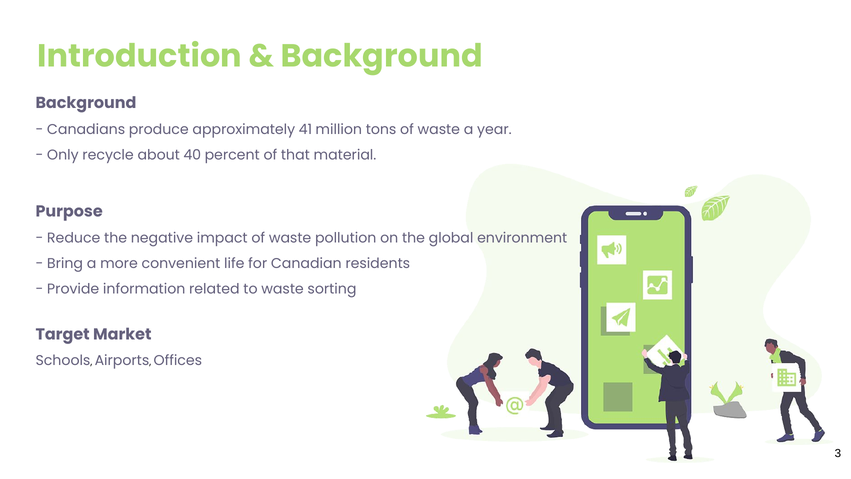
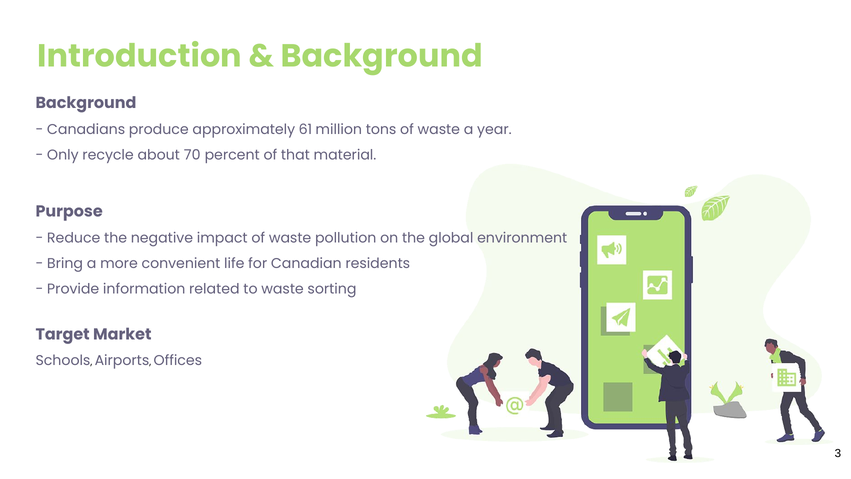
41: 41 -> 61 (305, 129)
40: 40 -> 70 (192, 155)
